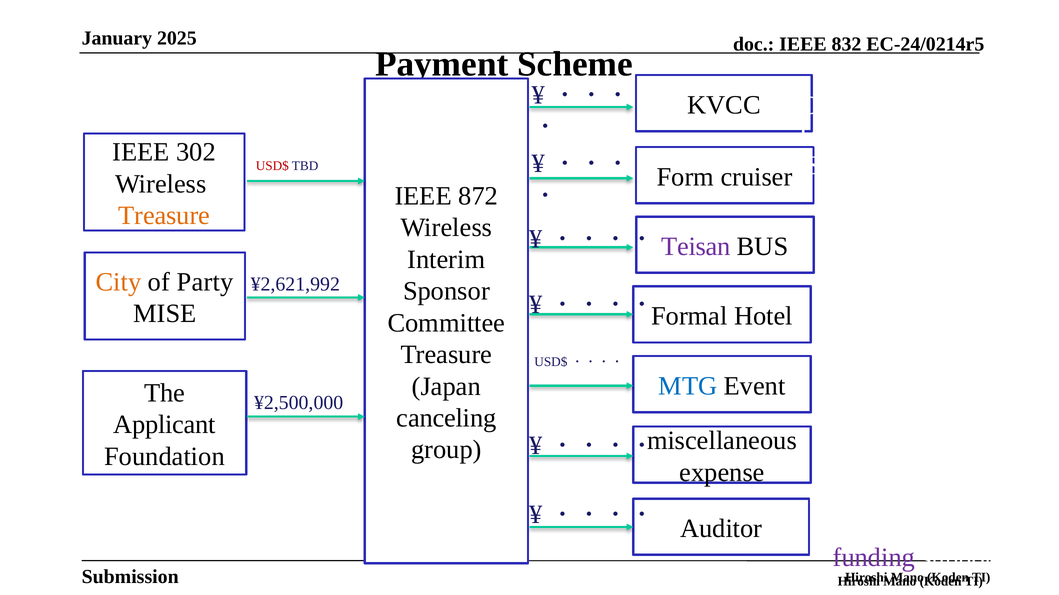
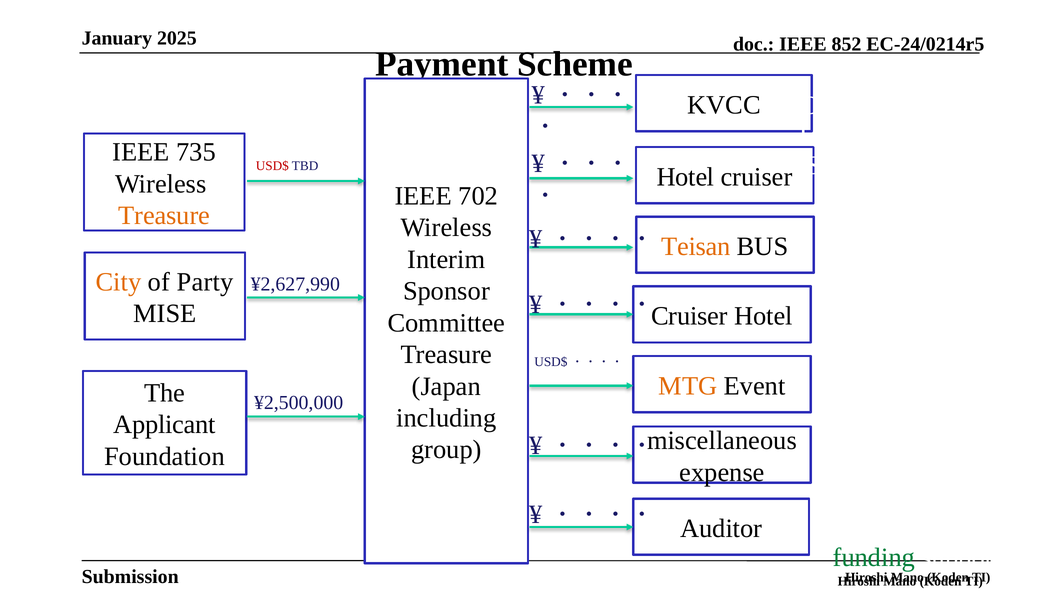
832: 832 -> 852 (846, 44)
302: 302 -> 735 (196, 152)
Form: Form -> Hotel (685, 177)
872: 872 -> 702 (478, 196)
Teisan colour: purple -> orange (696, 247)
¥2,621,992: ¥2,621,992 -> ¥2,627,990 (295, 284)
Formal: Formal -> Cruiser (689, 317)
MTG colour: blue -> orange (688, 386)
canceling: canceling -> including (446, 418)
funding colour: purple -> green (874, 558)
